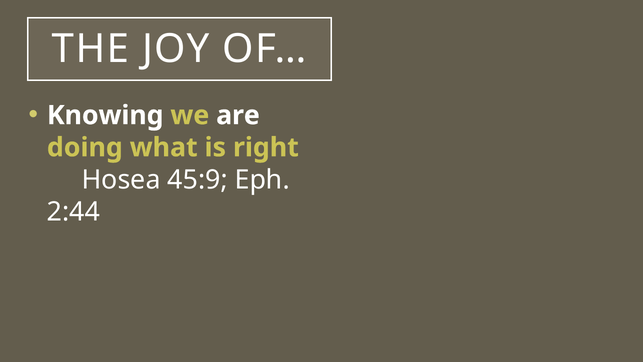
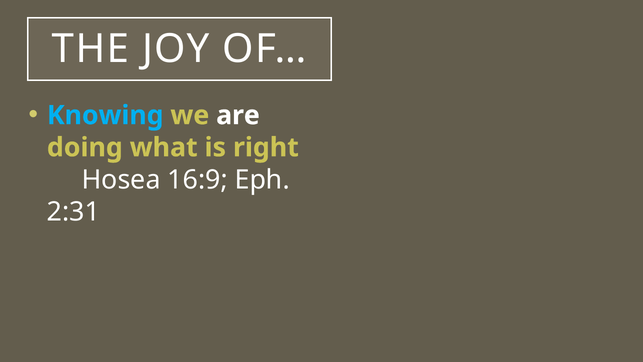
Knowing colour: white -> light blue (105, 115)
45:9: 45:9 -> 16:9 (198, 180)
2:44: 2:44 -> 2:31 (73, 212)
